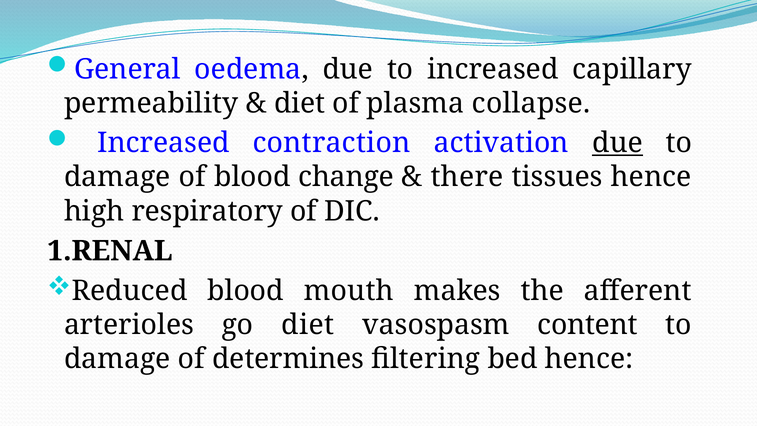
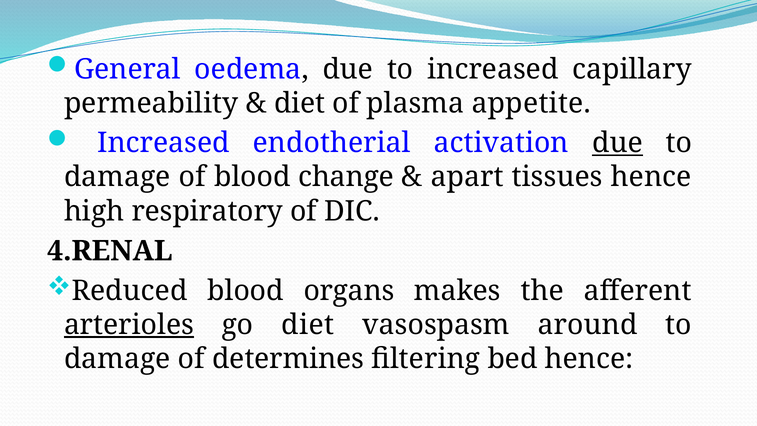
collapse: collapse -> appetite (531, 103)
contraction: contraction -> endotherial (332, 143)
there: there -> apart (467, 177)
1.RENAL: 1.RENAL -> 4.RENAL (110, 251)
mouth: mouth -> organs (349, 291)
arterioles underline: none -> present (129, 325)
content: content -> around (587, 325)
